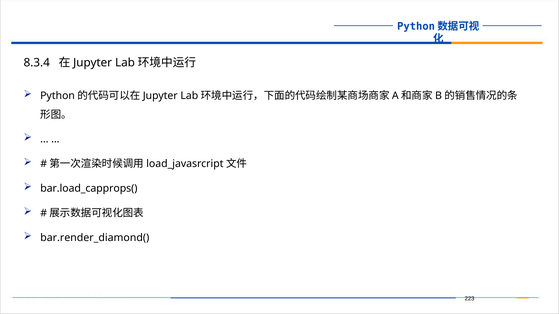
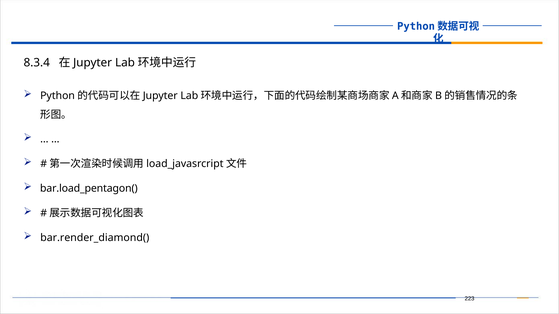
bar.load_capprops(: bar.load_capprops( -> bar.load_pentagon( (89, 189)
